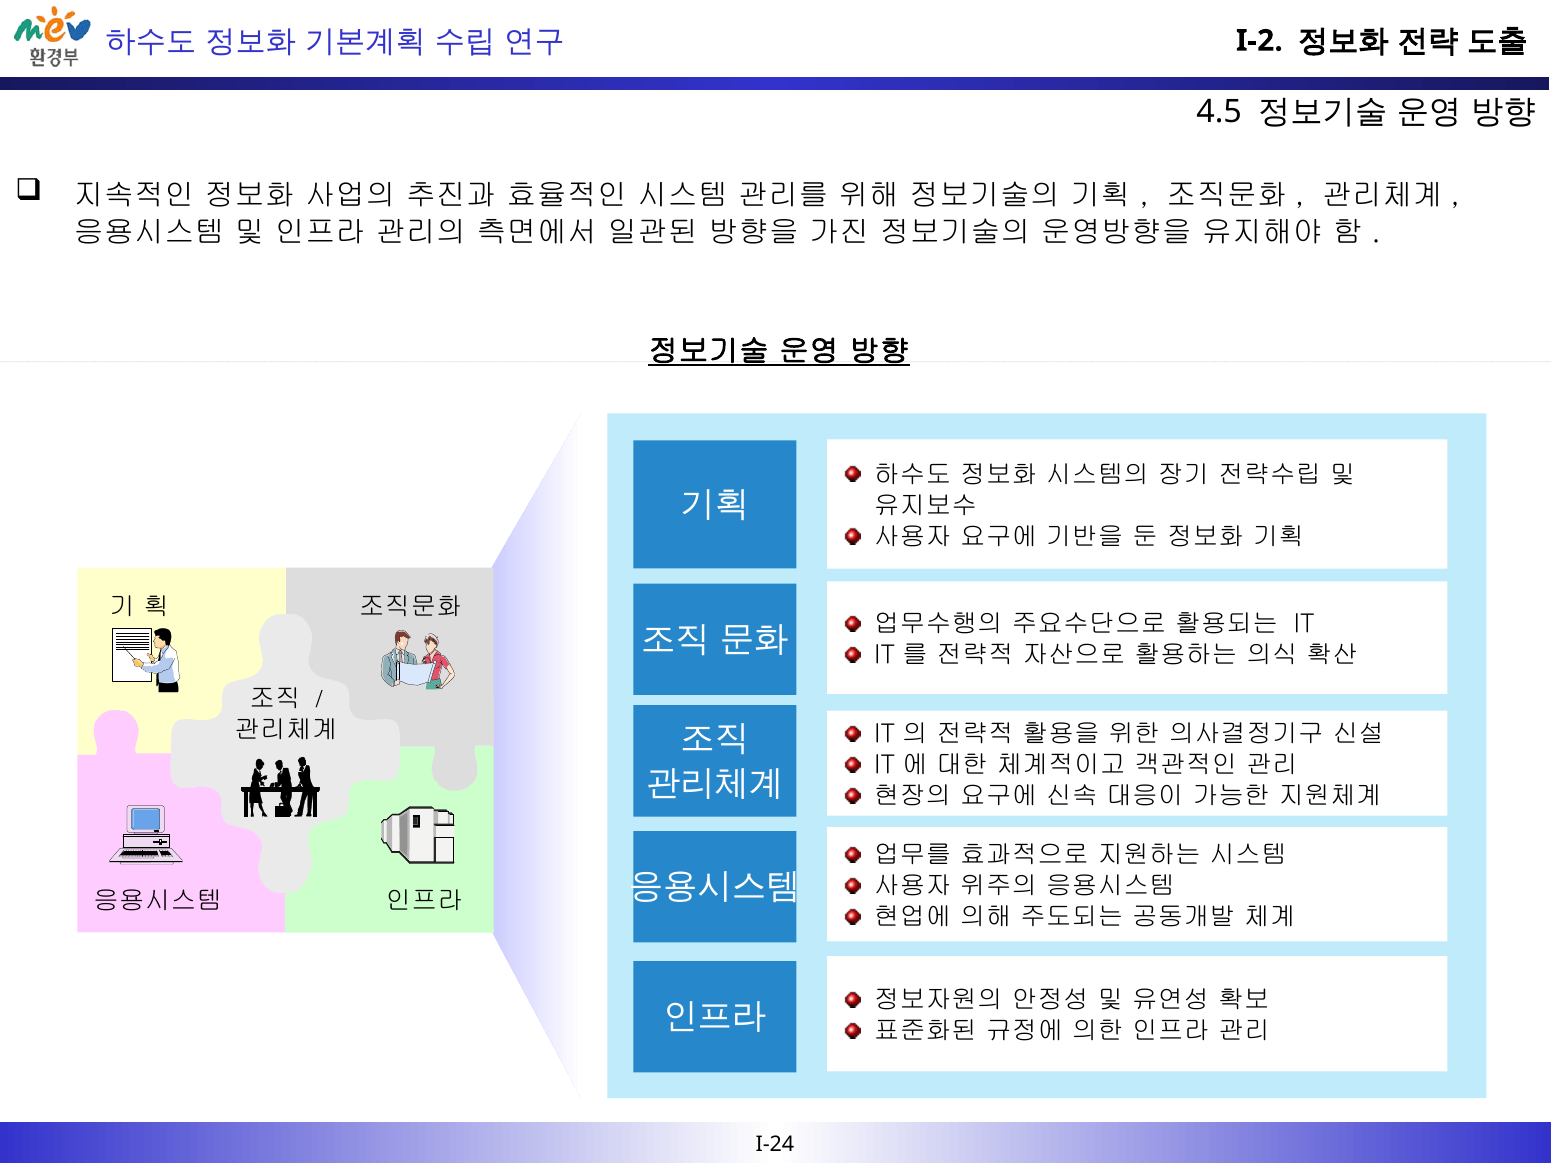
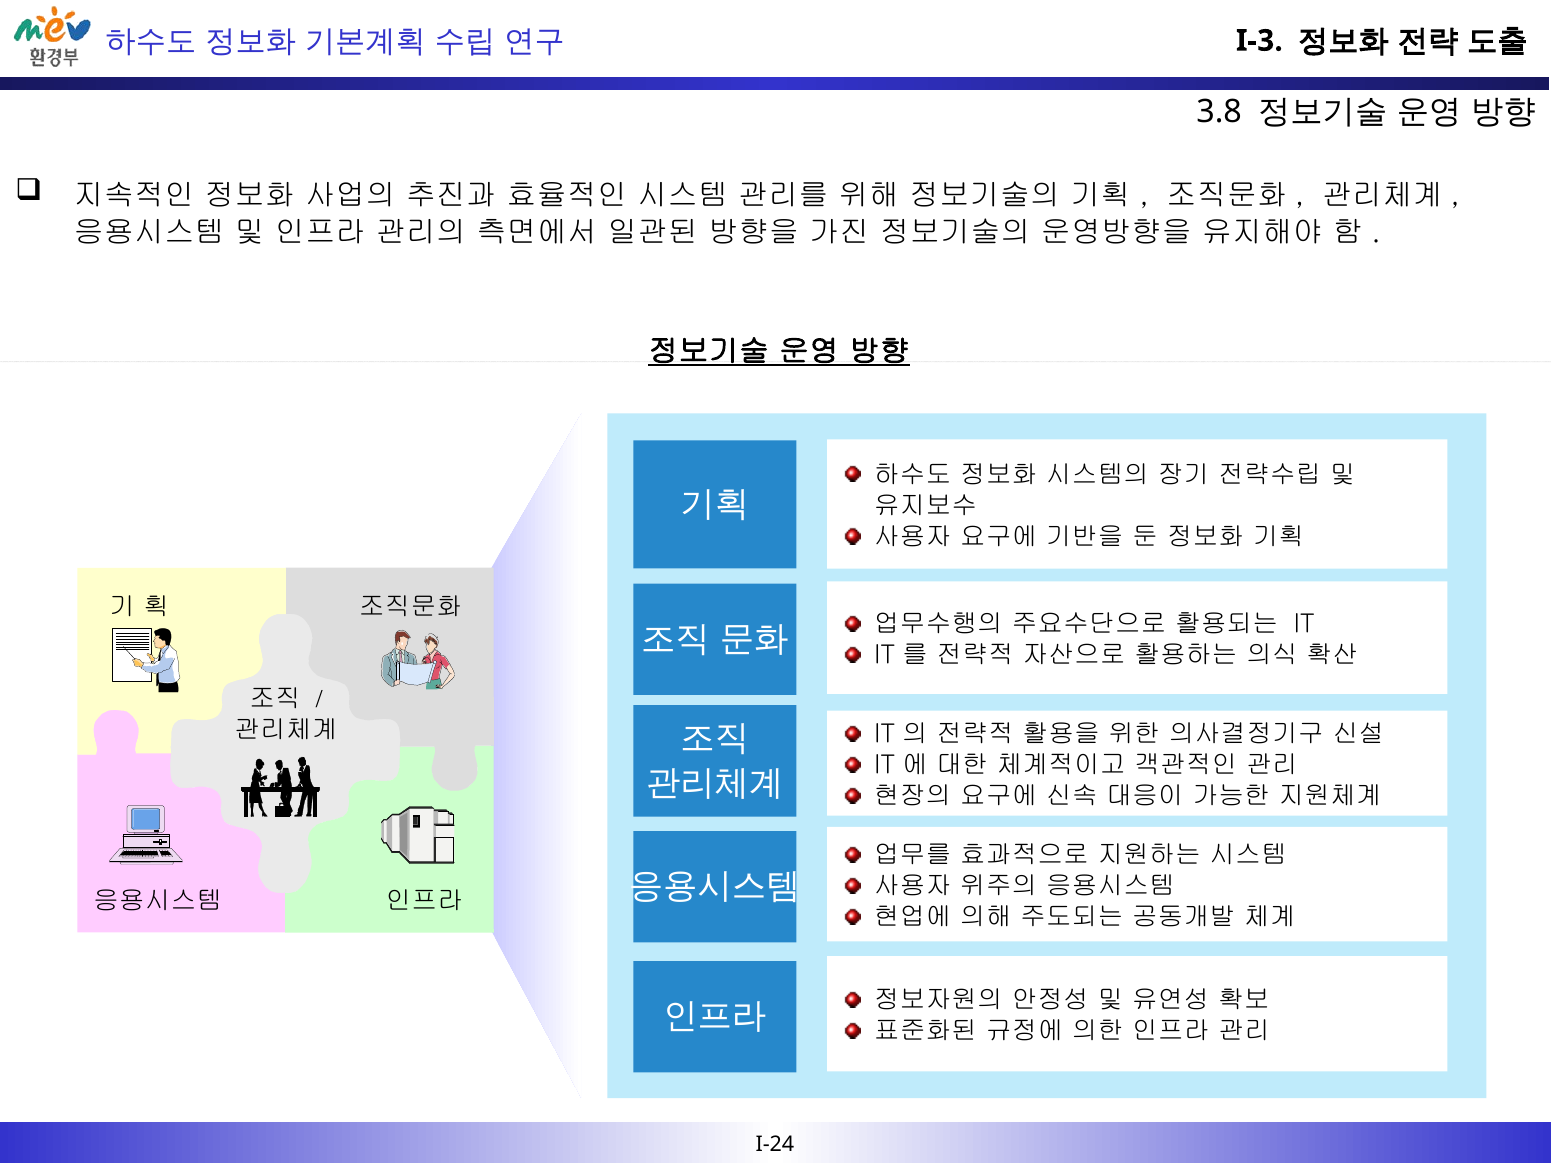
I-2: I-2 -> I-3 (1259, 41)
4.5: 4.5 -> 3.8 (1219, 112)
